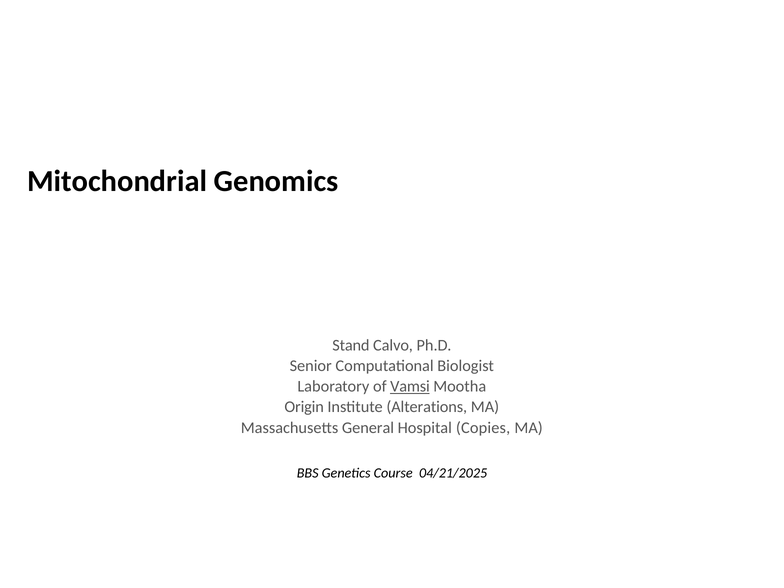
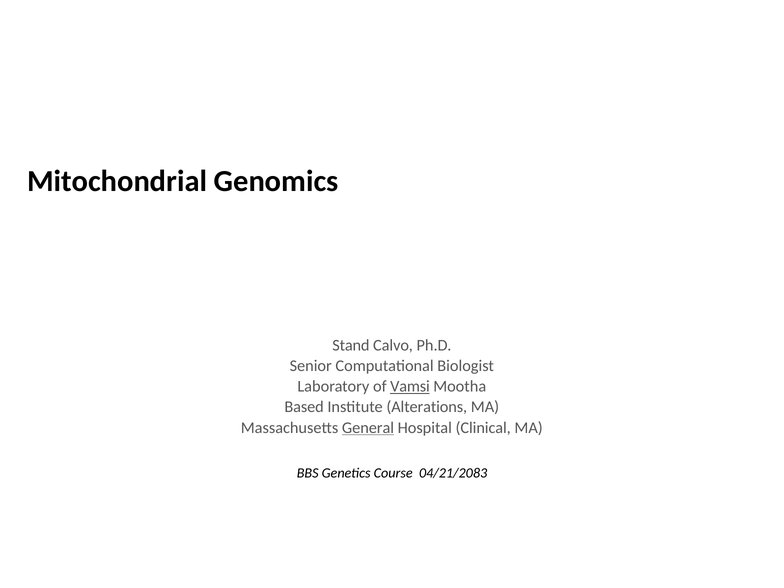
Origin: Origin -> Based (304, 407)
General underline: none -> present (368, 428)
Copies: Copies -> Clinical (483, 428)
04/21/2025: 04/21/2025 -> 04/21/2083 (453, 473)
